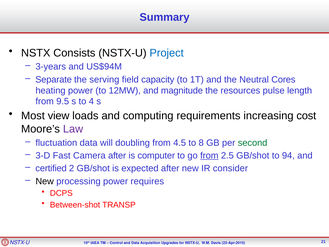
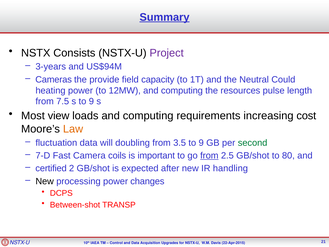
Summary underline: none -> present (164, 17)
Project colour: blue -> purple (167, 53)
Separate: Separate -> Cameras (54, 79)
serving: serving -> provide (104, 79)
Cores: Cores -> Could (283, 79)
12MW and magnitude: magnitude -> computing (182, 90)
9.5: 9.5 -> 7.5 (63, 101)
s to 4: 4 -> 9 (91, 101)
Law colour: purple -> orange (73, 129)
4.5: 4.5 -> 3.5 (180, 143)
8: 8 -> 9 (201, 143)
3-D: 3-D -> 7-D (43, 155)
Camera after: after -> coils (117, 155)
computer: computer -> important (156, 155)
94: 94 -> 80 (288, 155)
consider: consider -> handling (230, 168)
requires: requires -> changes (147, 181)
